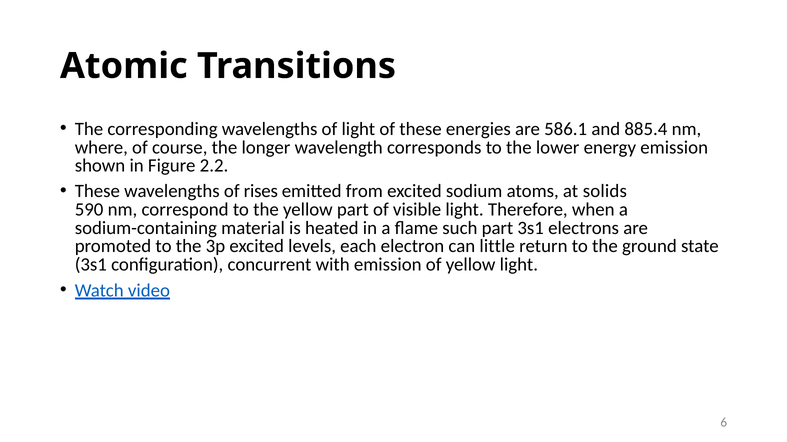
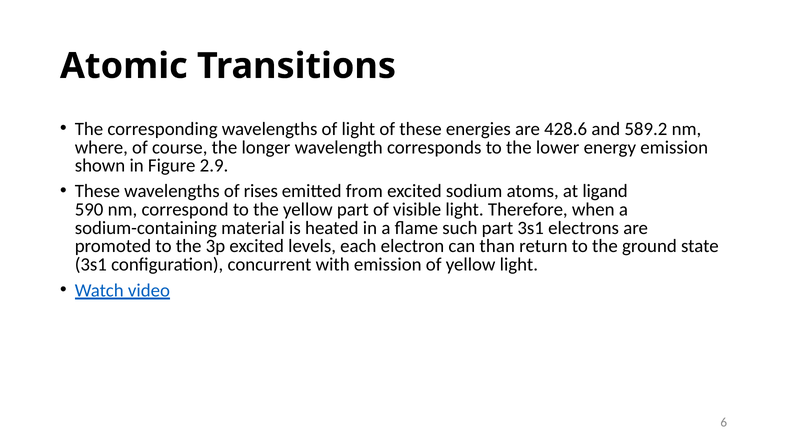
586.1: 586.1 -> 428.6 (566, 129)
885.4: 885.4 -> 589.2 (646, 129)
2.2: 2.2 -> 2.9 (214, 166)
solids: solids -> ligand (605, 192)
little: little -> than (497, 246)
